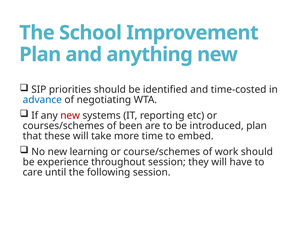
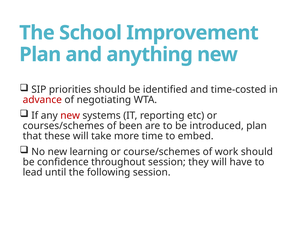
advance colour: blue -> red (42, 100)
experience: experience -> confidence (63, 162)
care: care -> lead (33, 172)
